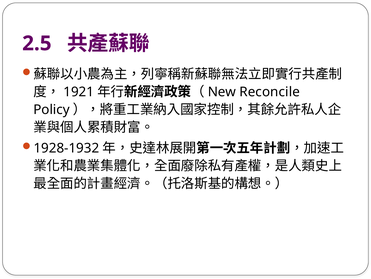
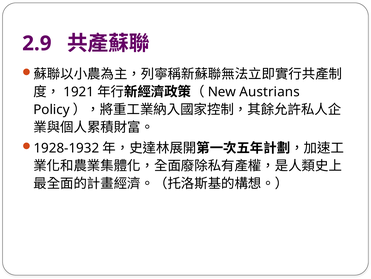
2.5: 2.5 -> 2.9 (37, 43)
Reconcile: Reconcile -> Austrians (270, 92)
